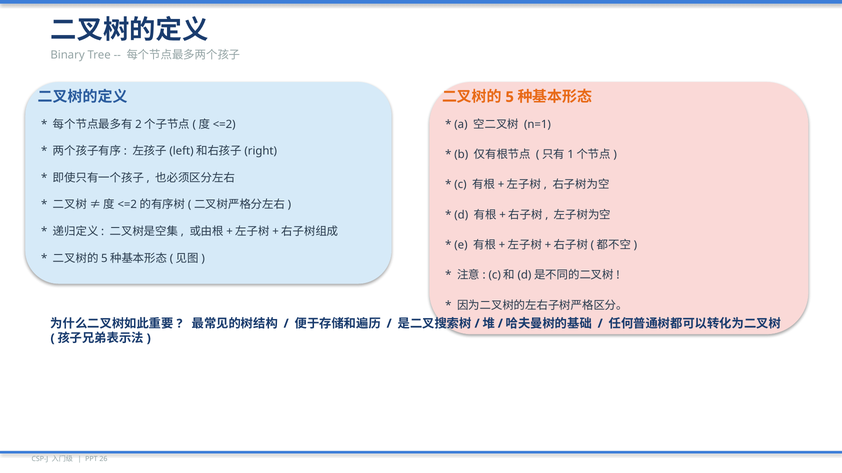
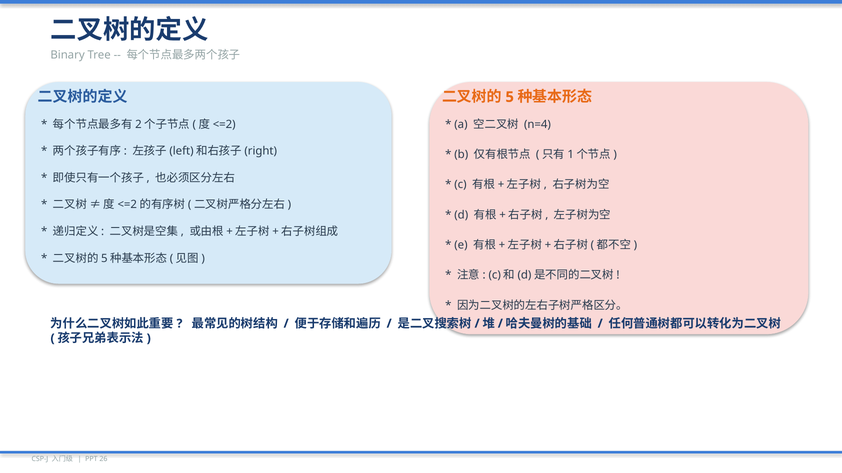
n=1: n=1 -> n=4 (537, 124)
